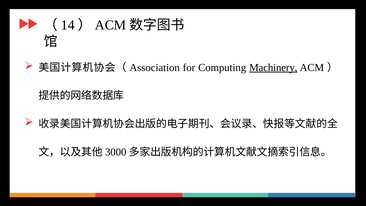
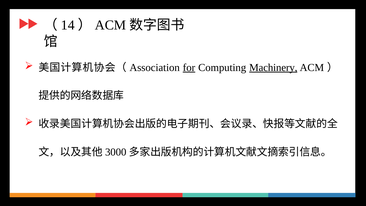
for underline: none -> present (189, 67)
